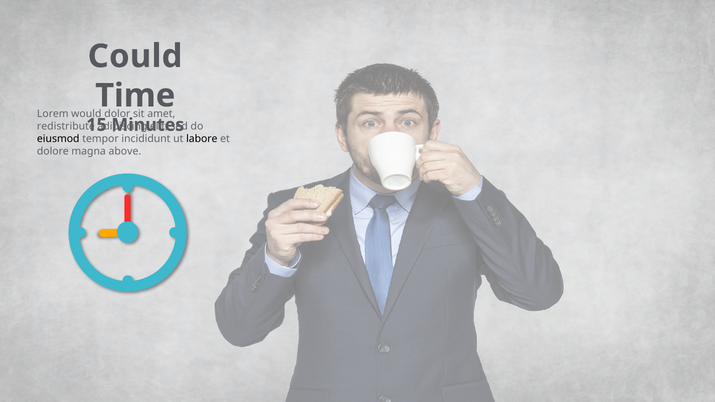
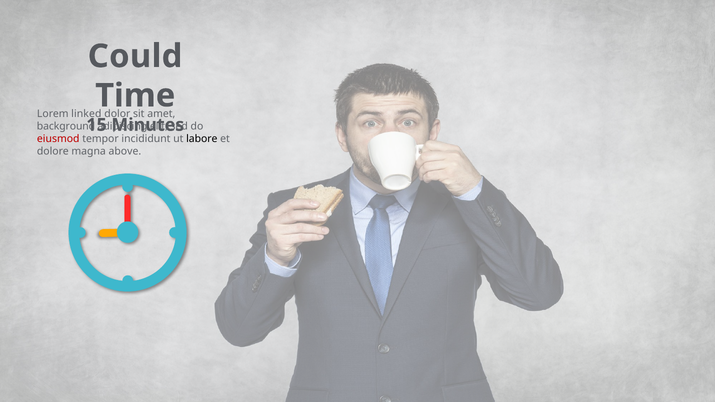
would: would -> linked (86, 114)
redistribute: redistribute -> background (66, 126)
eiusmod colour: black -> red (58, 139)
